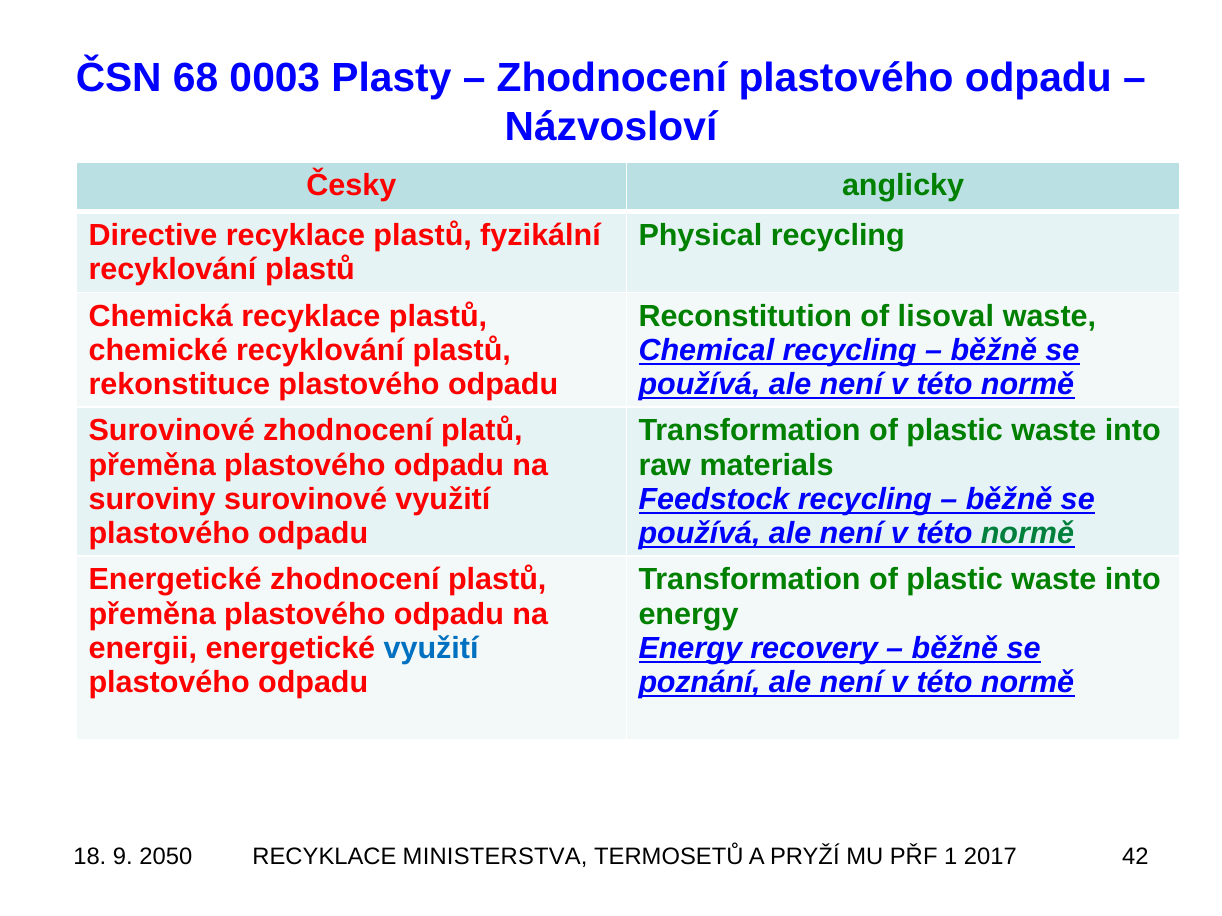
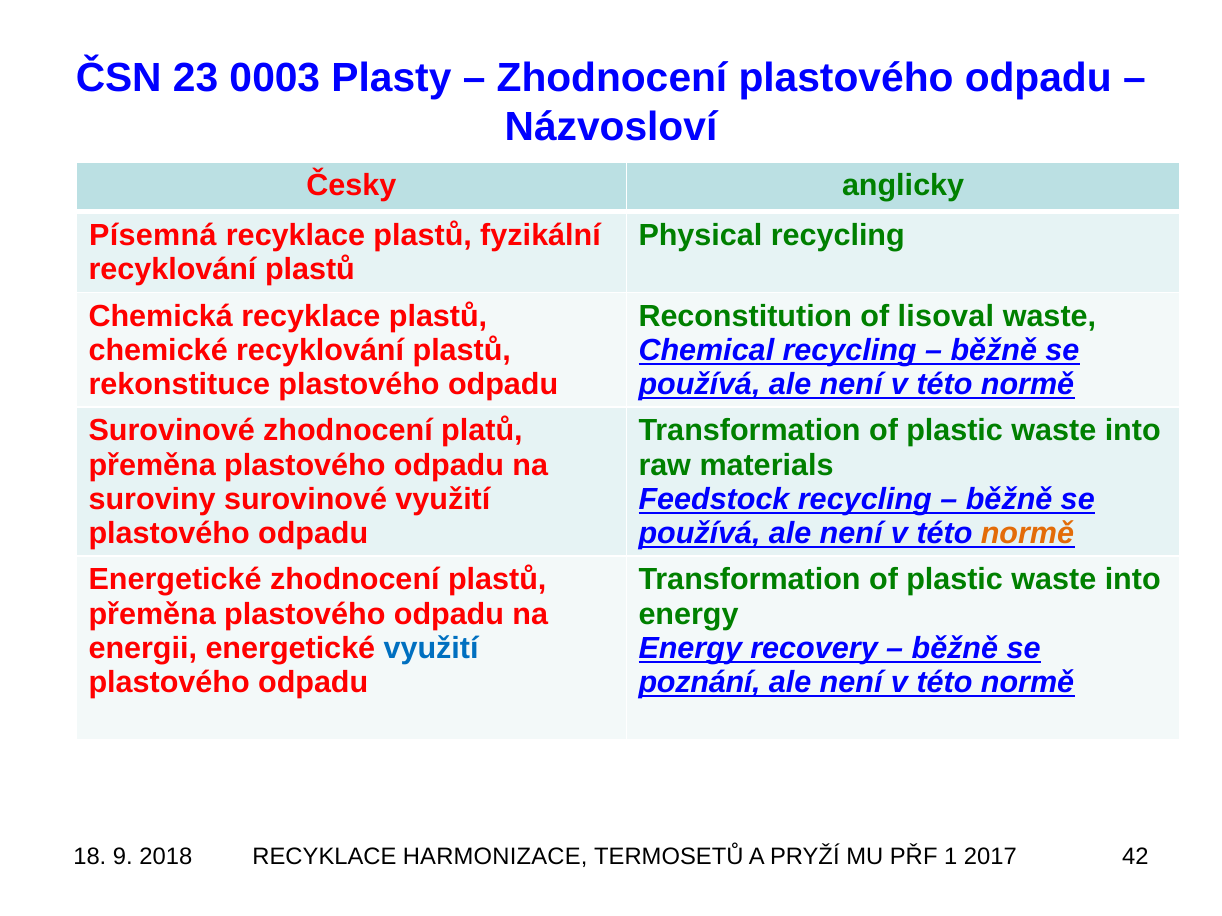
68: 68 -> 23 (196, 78)
Directive: Directive -> Písemná (153, 236)
normě colour: green -> orange (1027, 534)
2050: 2050 -> 2018 (166, 857)
MINISTERSTVA: MINISTERSTVA -> HARMONIZACE (495, 857)
